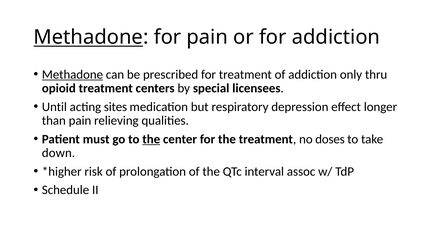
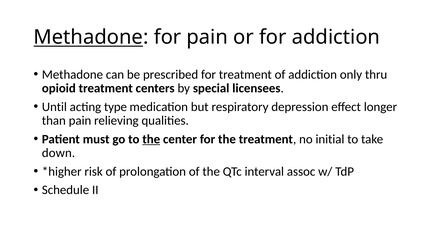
Methadone underline: present -> none (72, 75)
sites: sites -> type (115, 107)
doses: doses -> initial (330, 139)
